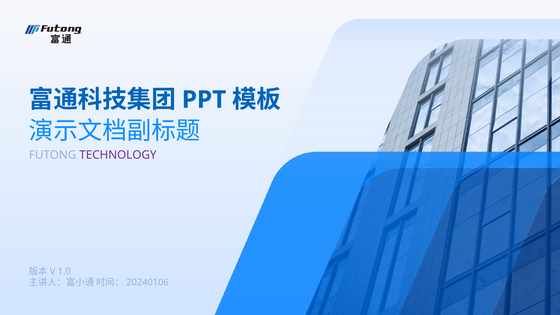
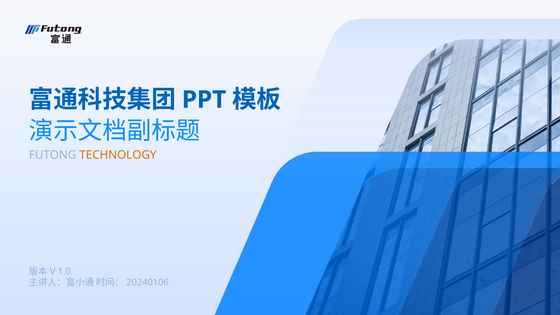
TECHNOLOGY colour: purple -> orange (118, 155)
